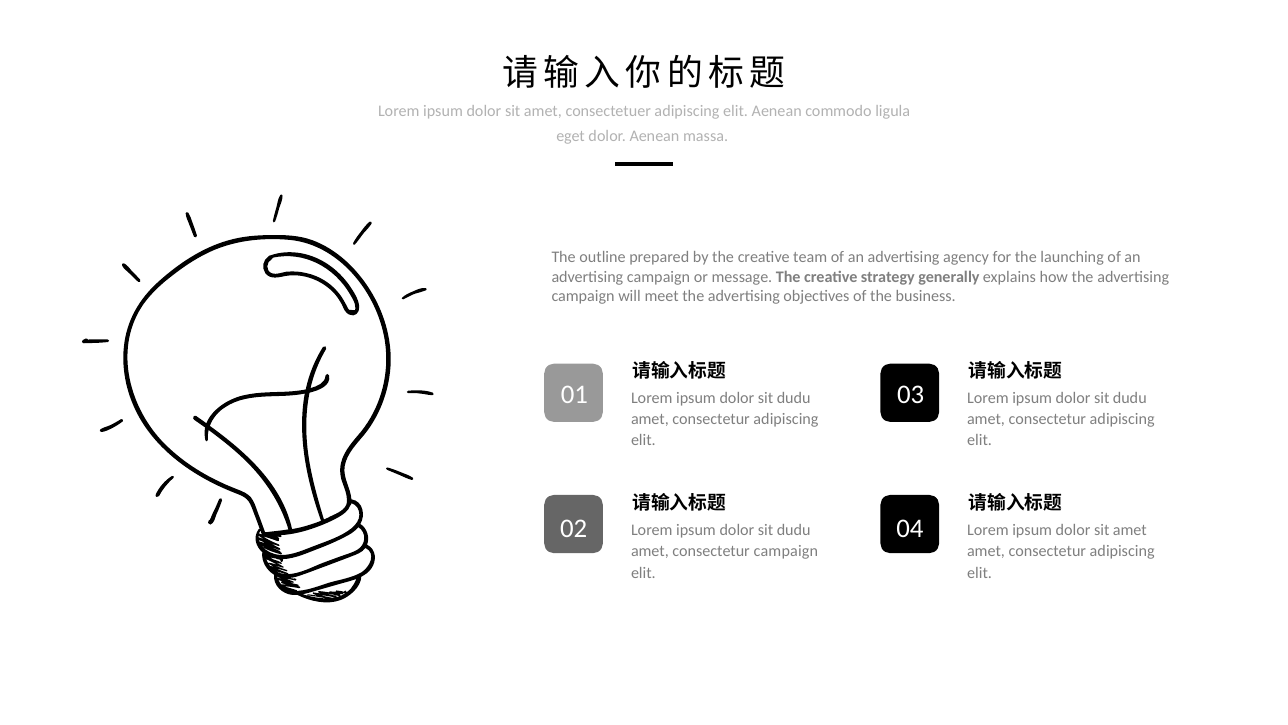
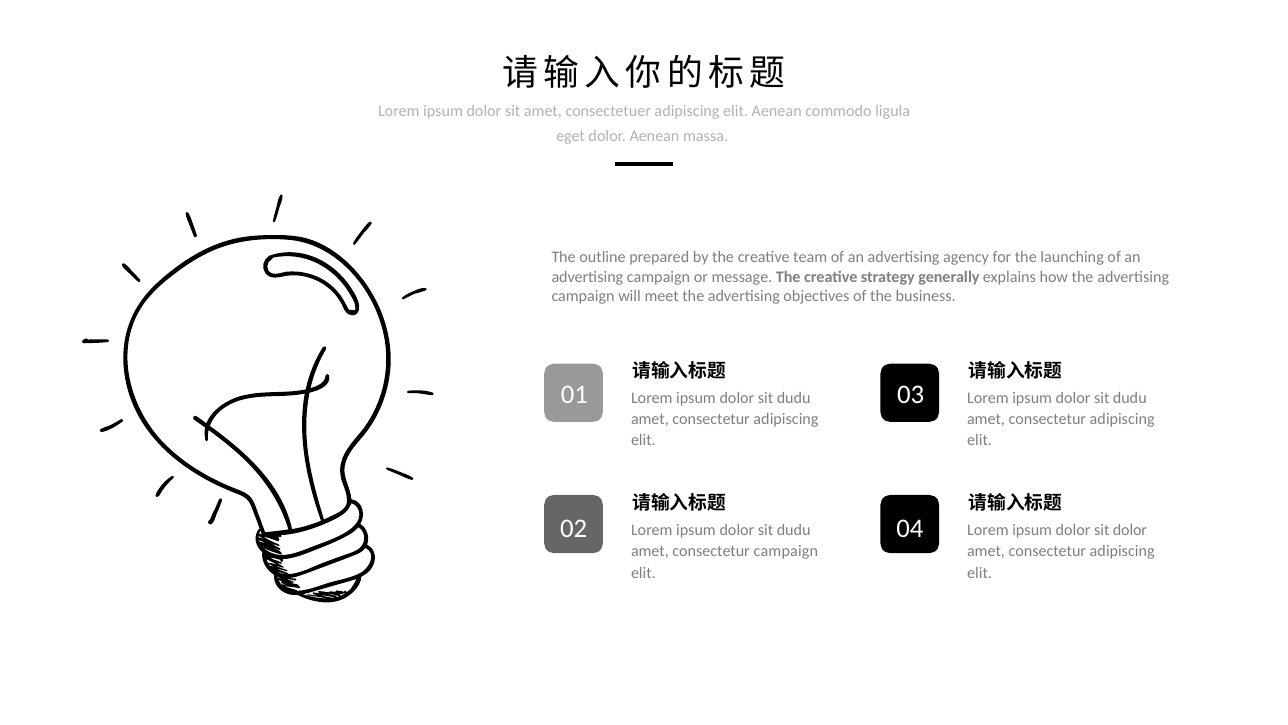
amet: amet -> dolor (1130, 530)
